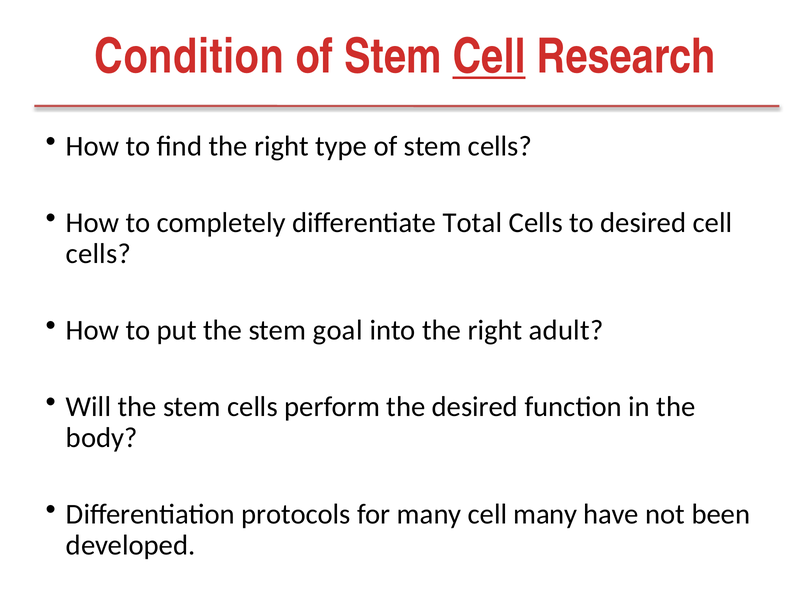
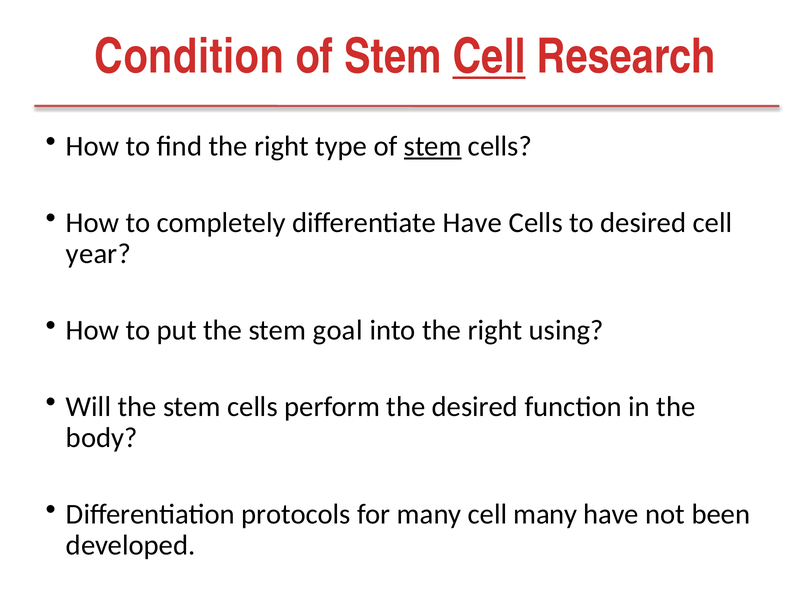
stem underline: none -> present (433, 146)
differentiate Total: Total -> Have (472, 223)
cells: cells -> year (98, 254)
adult: adult -> using (566, 330)
